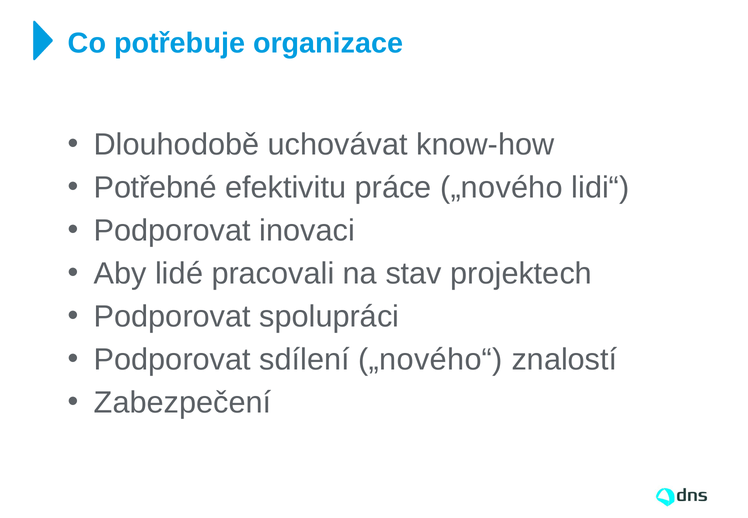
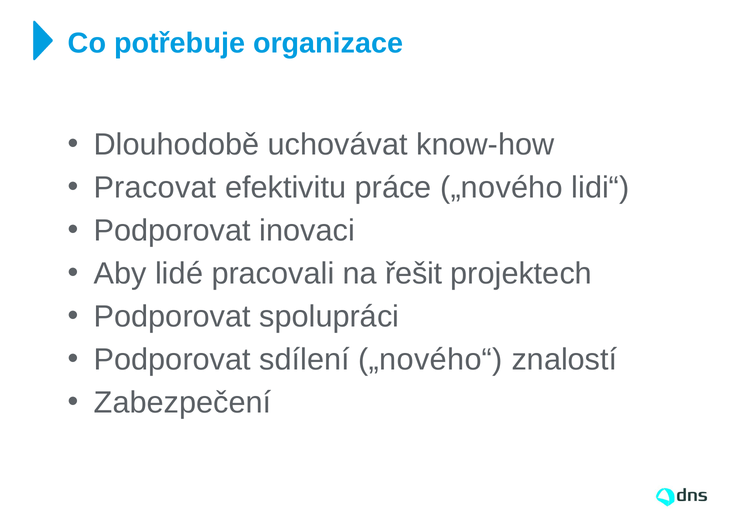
Potřebné: Potřebné -> Pracovat (155, 188)
stav: stav -> řešit (414, 274)
